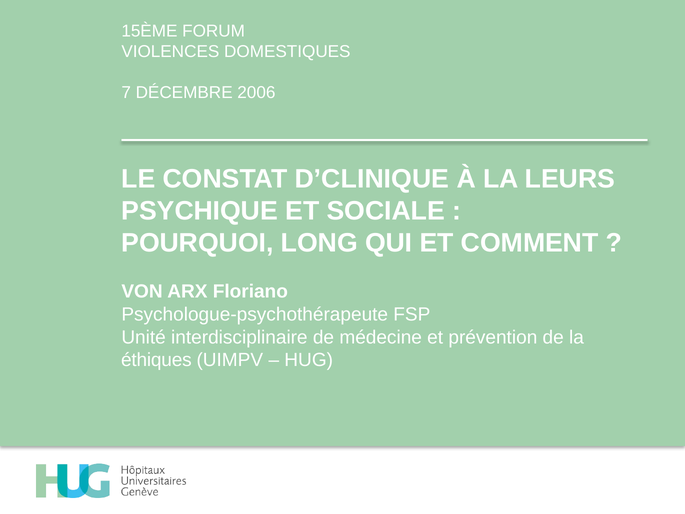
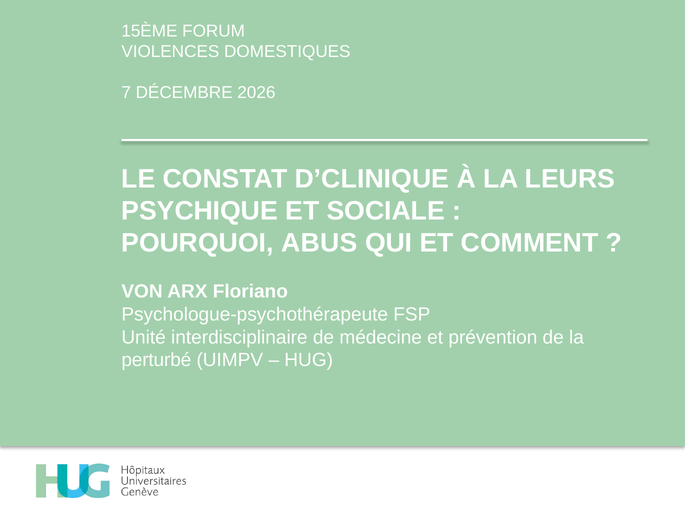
2006: 2006 -> 2026 (256, 93)
LONG: LONG -> ABUS (319, 243)
éthiques: éthiques -> perturbé (156, 360)
